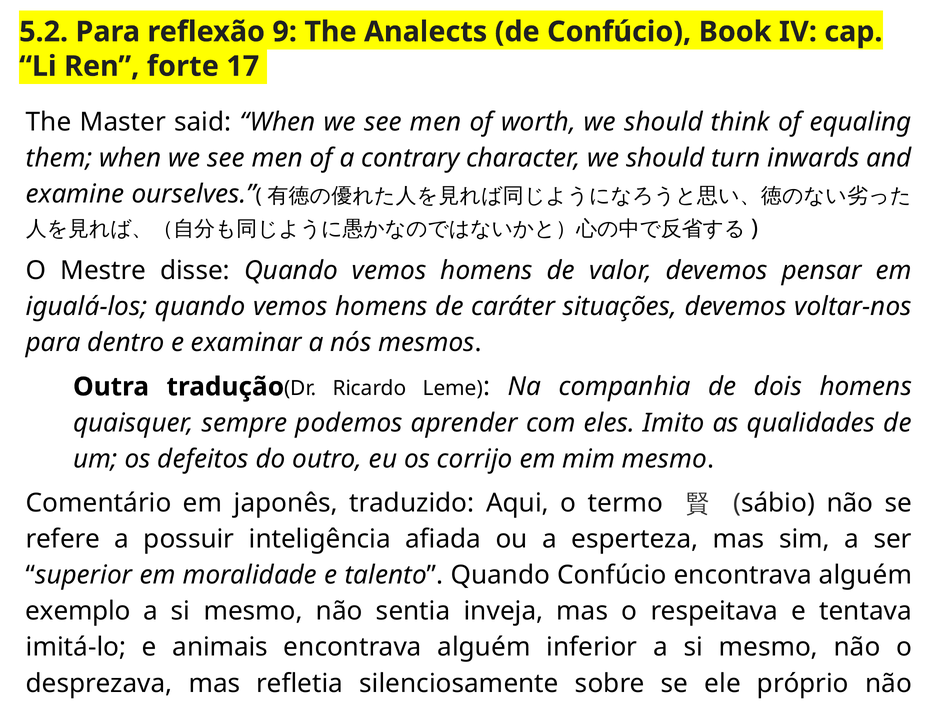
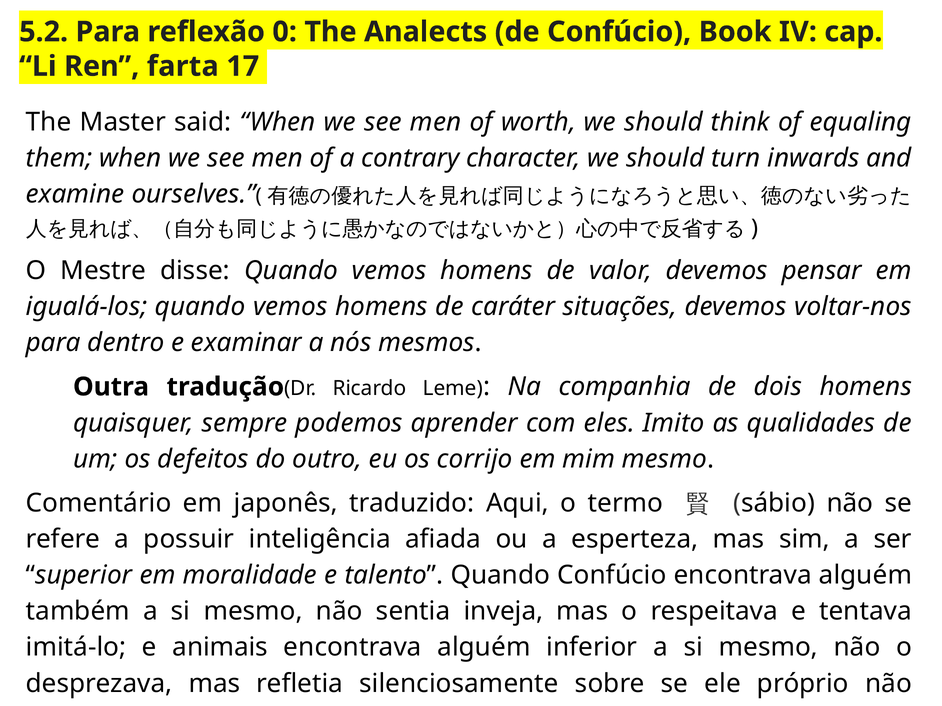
9: 9 -> 0 (285, 32)
forte: forte -> farta (183, 66)
exemplo: exemplo -> também (78, 612)
